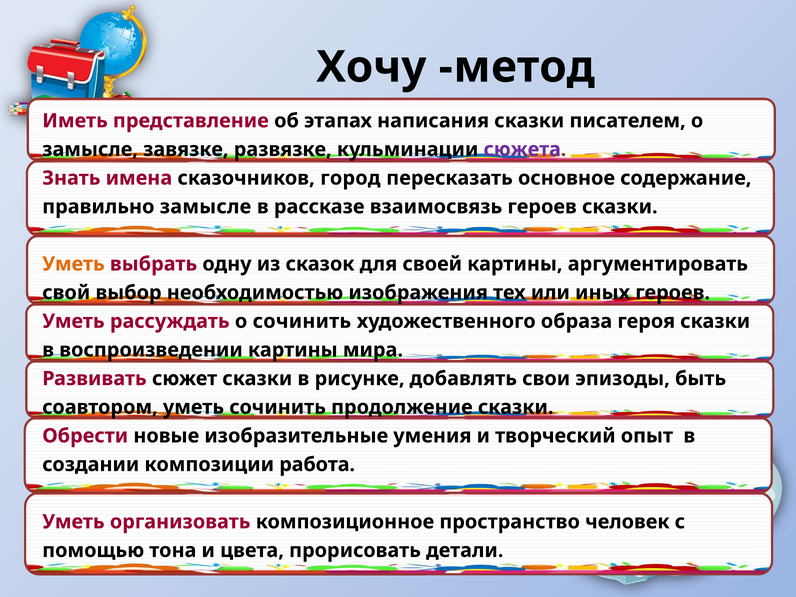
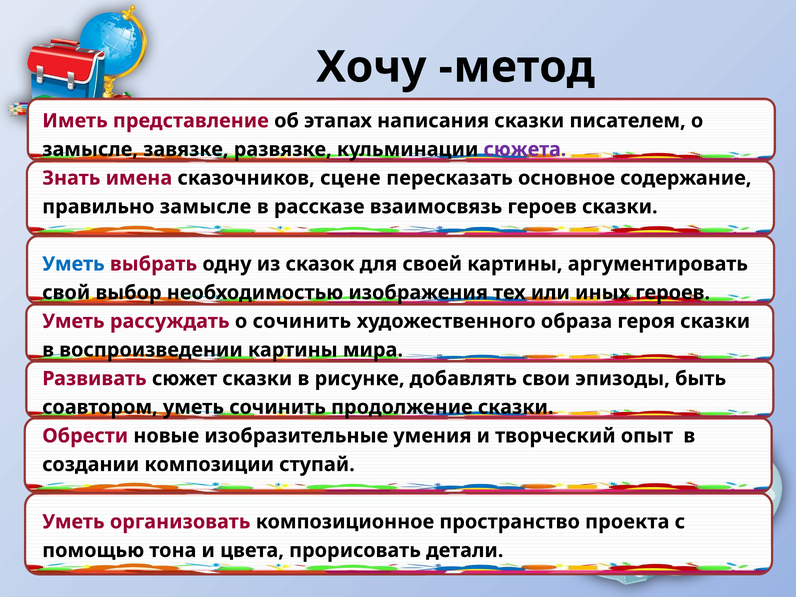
город: город -> сцене (350, 178)
Уметь colour: orange -> blue (73, 264)
работа: работа -> ступай (317, 465)
человек: человек -> проекта (627, 522)
